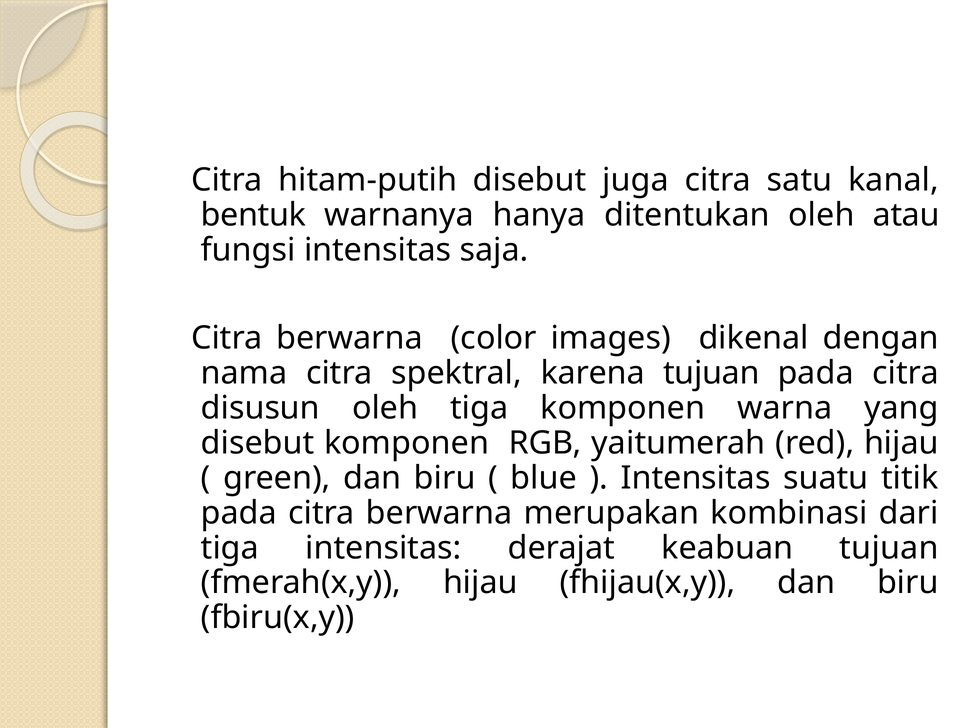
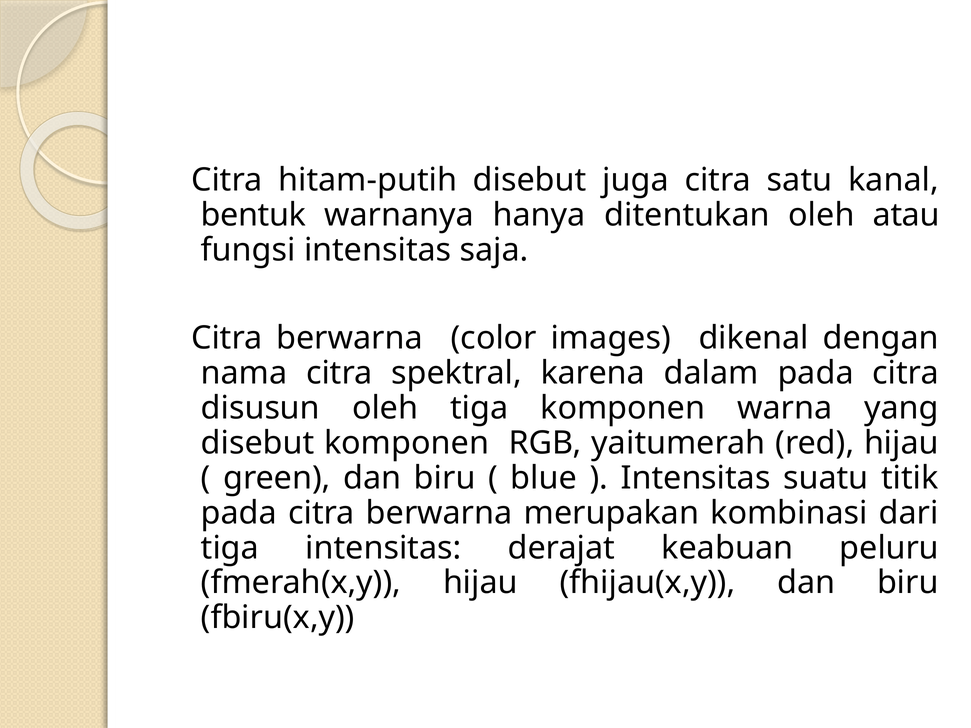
karena tujuan: tujuan -> dalam (711, 373)
keabuan tujuan: tujuan -> peluru (889, 548)
